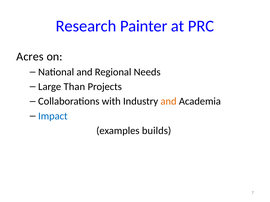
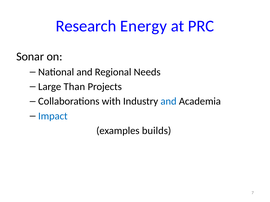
Painter: Painter -> Energy (144, 26)
Acres: Acres -> Sonar (30, 57)
and colour: orange -> blue (169, 102)
